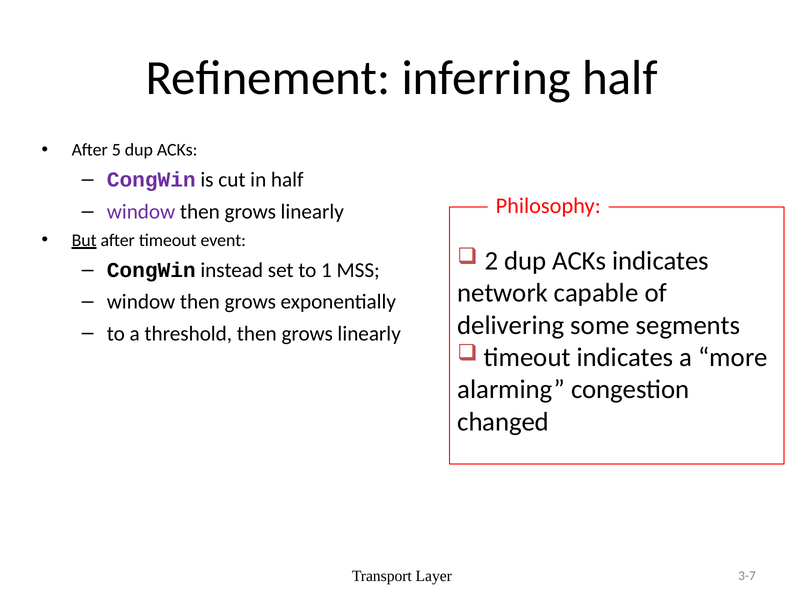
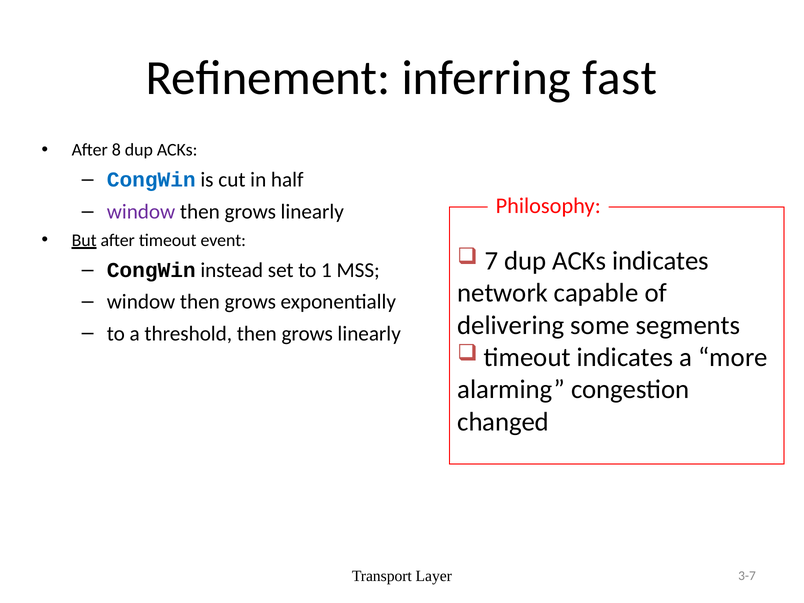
inferring half: half -> fast (620, 78)
5: 5 -> 8 (116, 150)
CongWin colour: purple -> blue (151, 180)
2: 2 -> 7 (491, 261)
